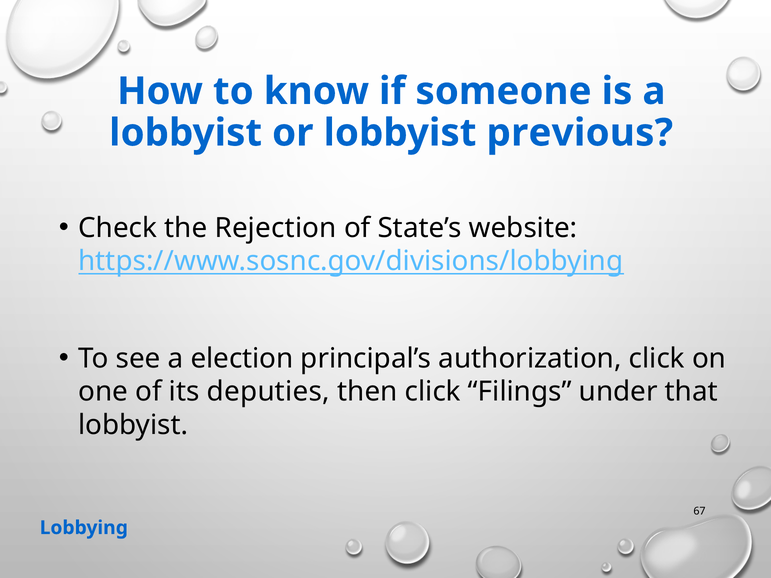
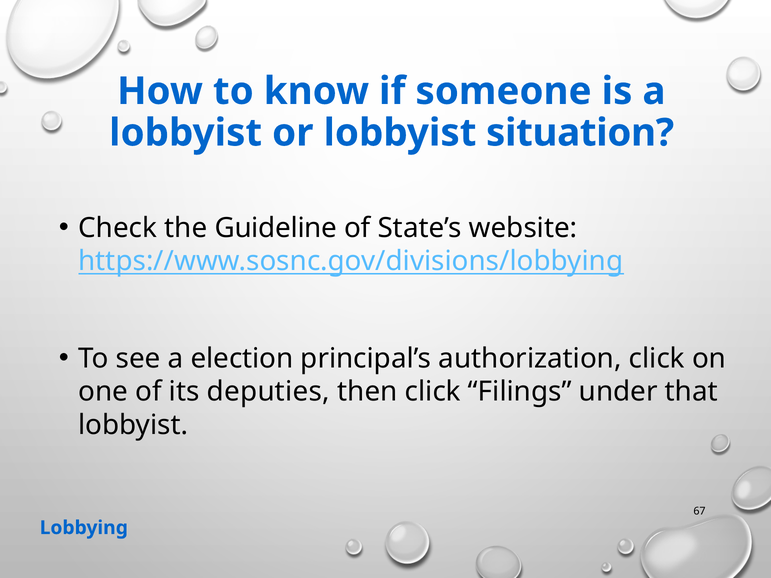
previous: previous -> situation (580, 133)
Rejection: Rejection -> Guideline (276, 228)
